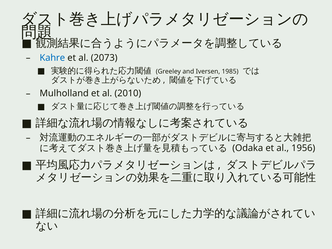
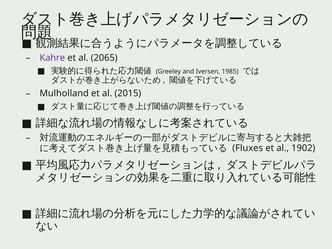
Kahre colour: blue -> purple (52, 58)
2073: 2073 -> 2065 (104, 58)
2010: 2010 -> 2015 (128, 93)
Odaka: Odaka -> Fluxes (248, 148)
1956: 1956 -> 1902 (303, 148)
